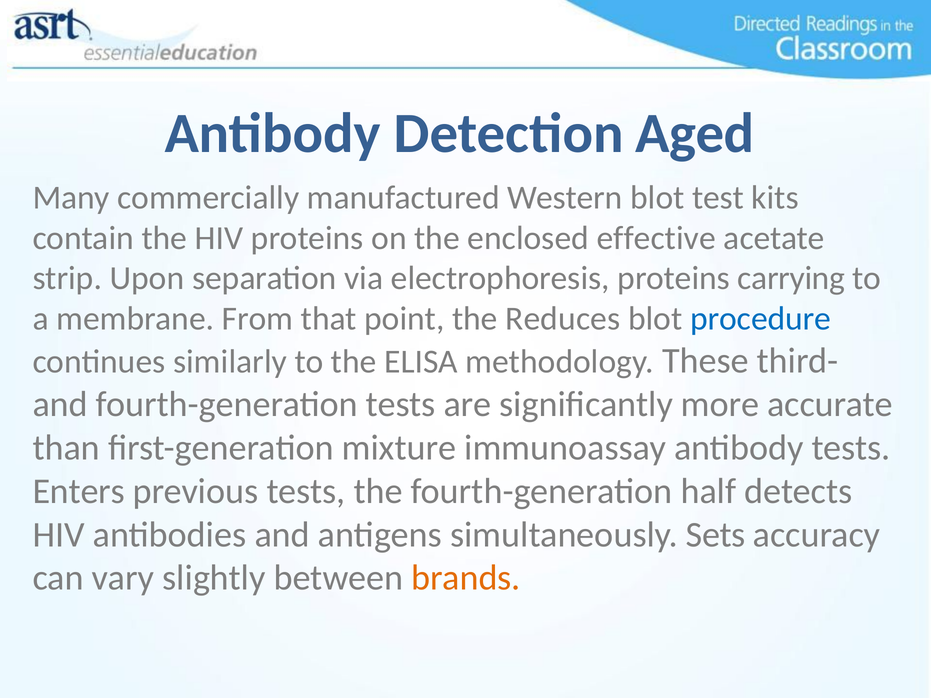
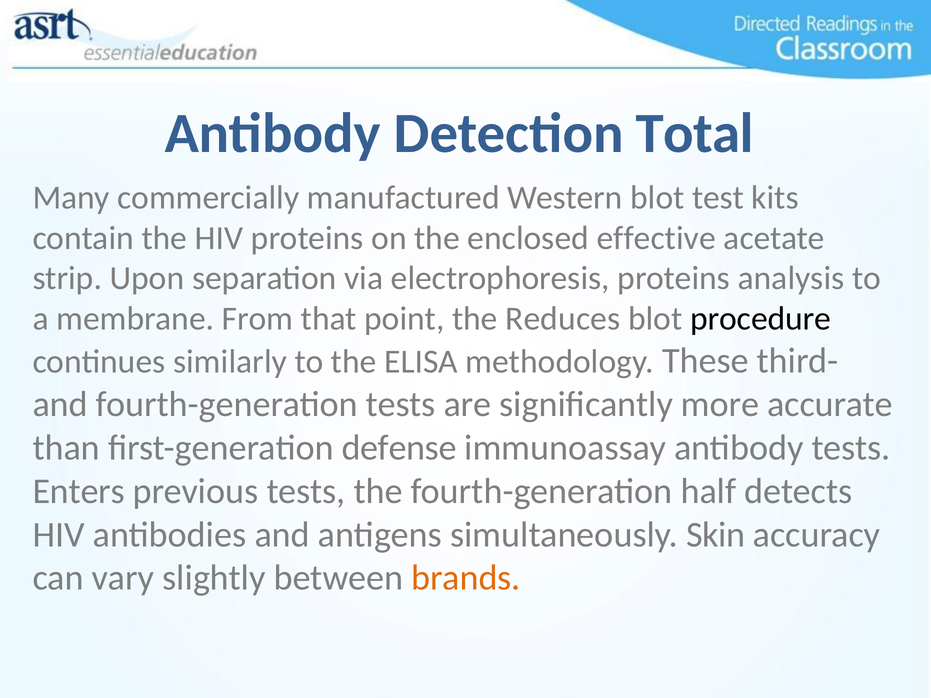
Aged: Aged -> Total (695, 134)
carrying: carrying -> analysis (791, 279)
procedure colour: blue -> black (761, 319)
mixture: mixture -> defense (399, 448)
Sets: Sets -> Skin (716, 535)
